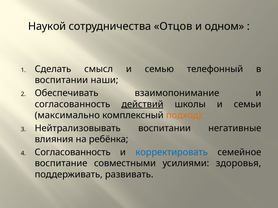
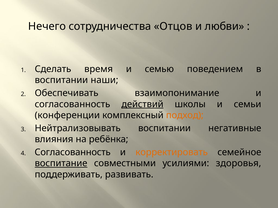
Наукой: Наукой -> Нечего (47, 26)
одном: одном -> любви (224, 26)
смысл: смысл -> время (99, 69)
телефонный: телефонный -> поведением (215, 69)
максимально: максимально -> конференции (67, 116)
корректировать colour: blue -> orange (172, 153)
воспитание underline: none -> present (61, 164)
